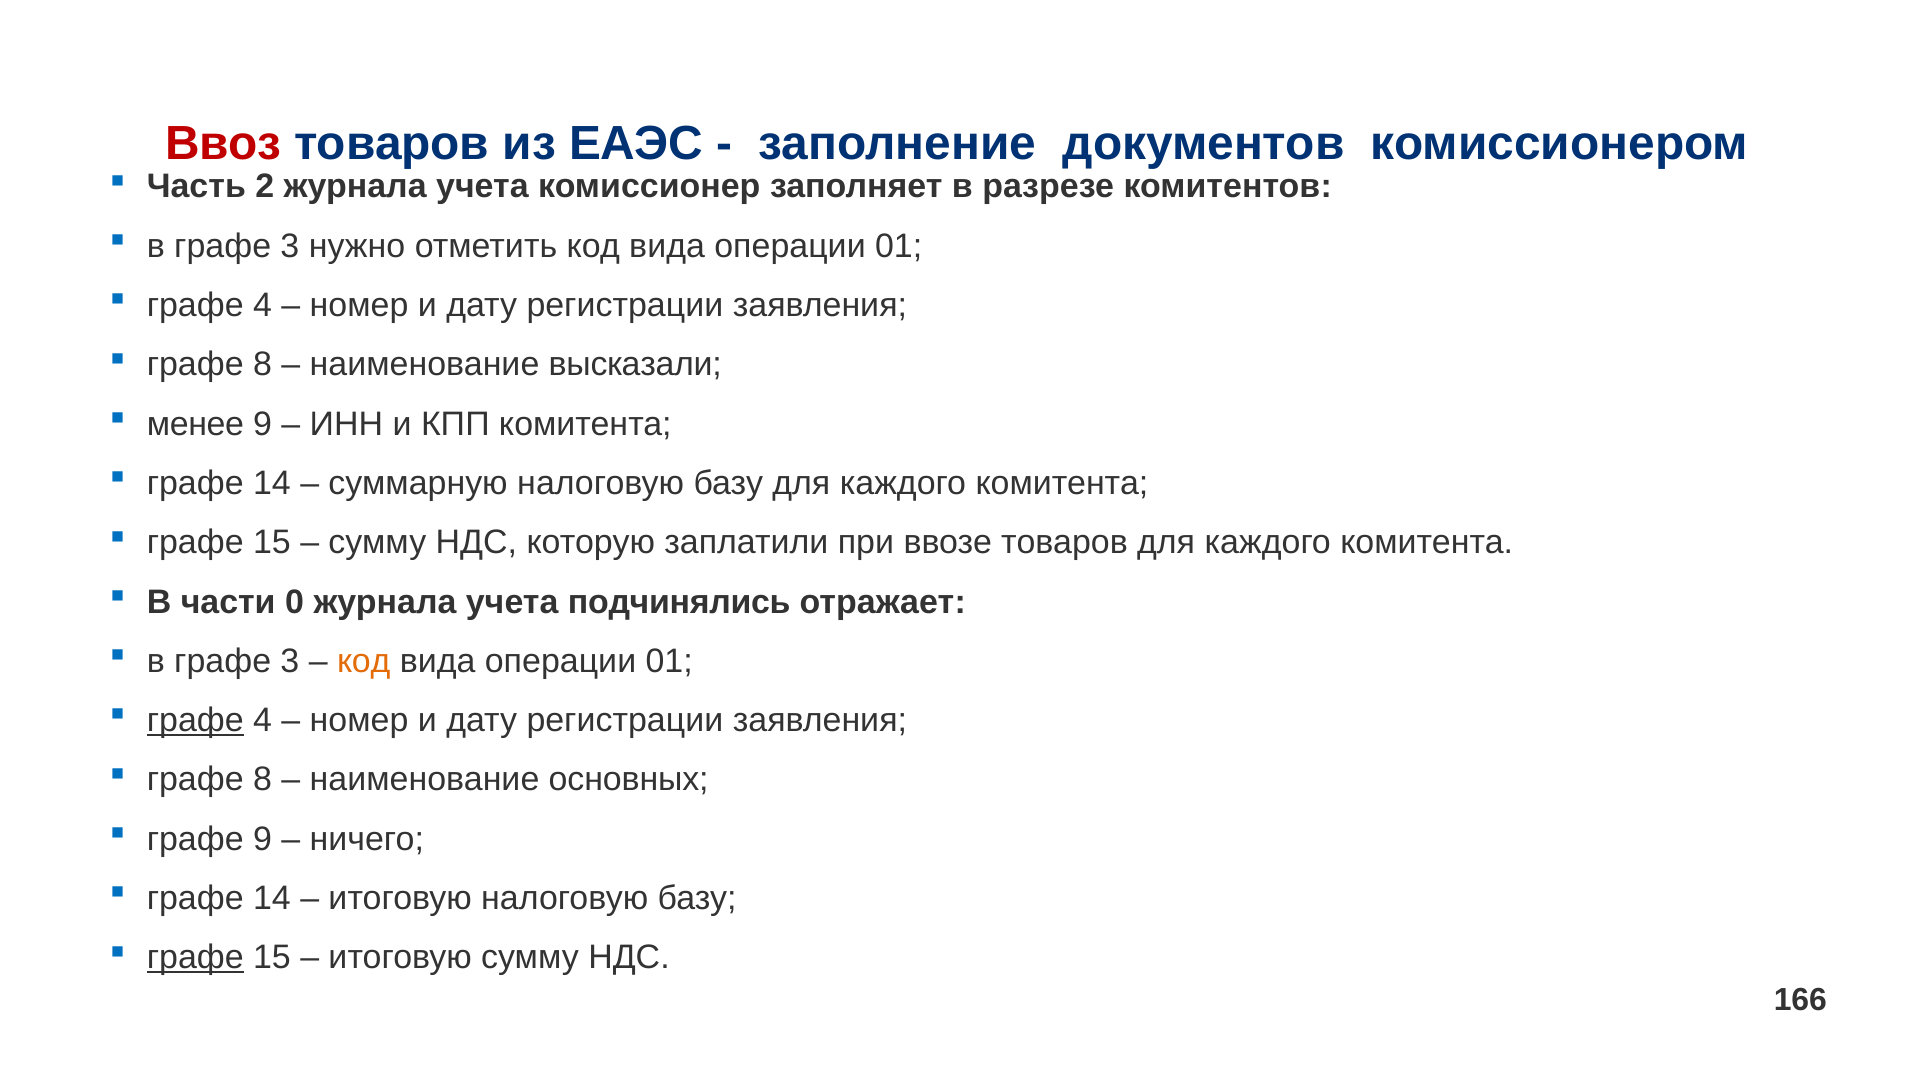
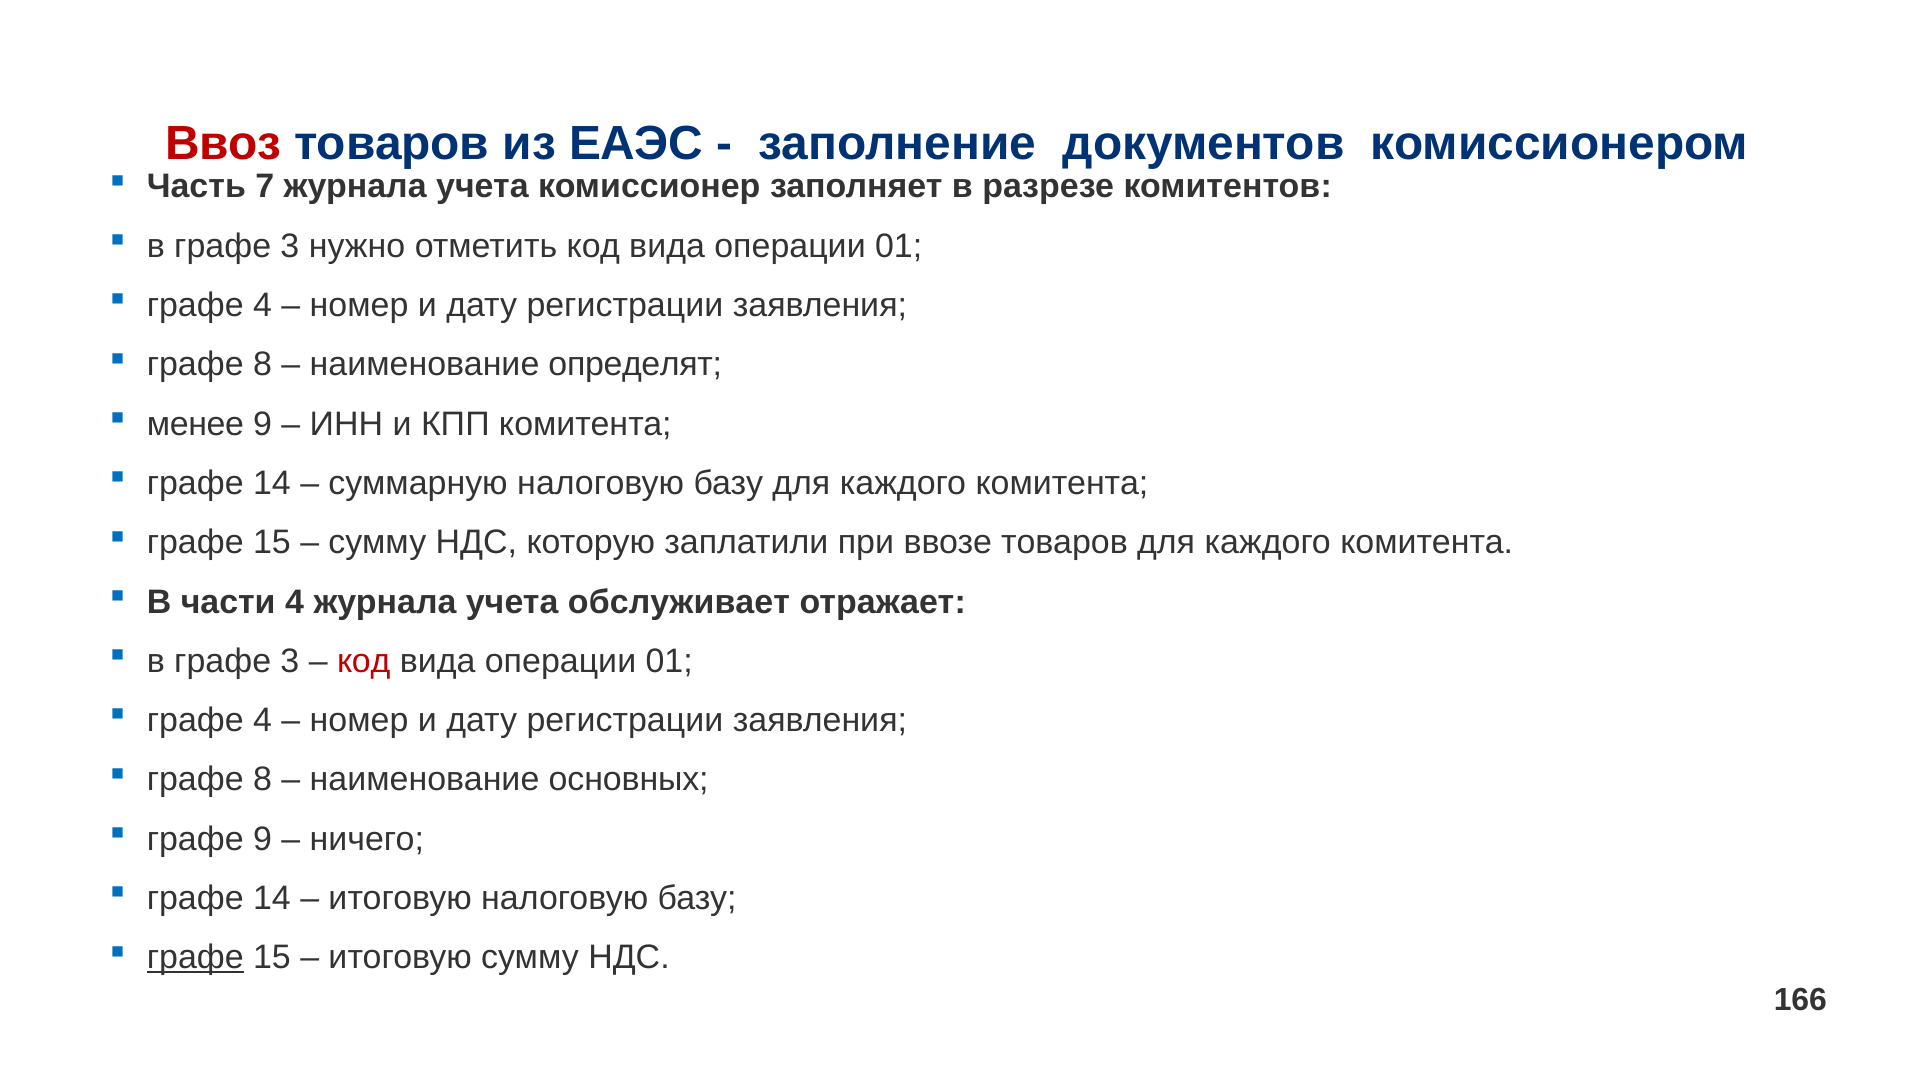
2: 2 -> 7 (265, 187)
высказали: высказали -> определят (635, 364)
части 0: 0 -> 4 (295, 602)
подчинялись: подчинялись -> обслуживает (679, 602)
код colour: orange -> red (364, 661)
графе underline: present -> none (195, 720)
